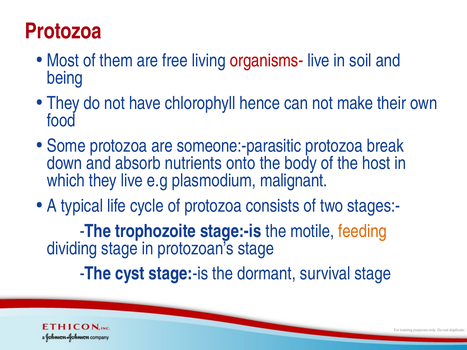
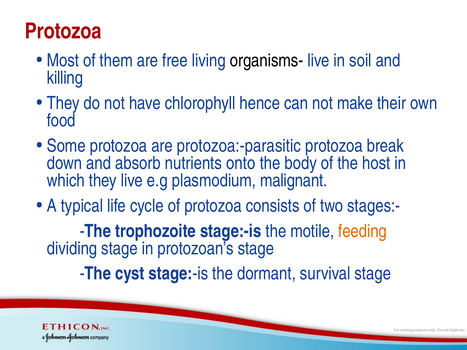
organisms- colour: red -> black (267, 60)
being: being -> killing (65, 78)
someone:-parasitic: someone:-parasitic -> protozoa:-parasitic (239, 146)
